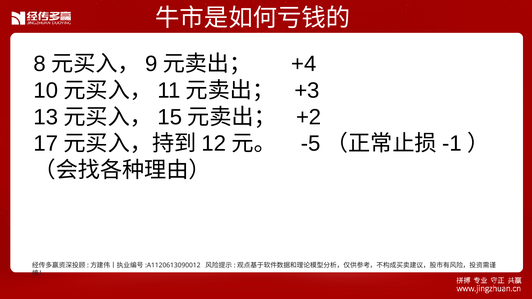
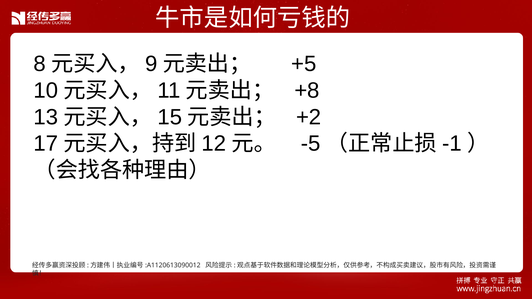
+4: +4 -> +5 (304, 64)
+3: +3 -> +8 (307, 91)
